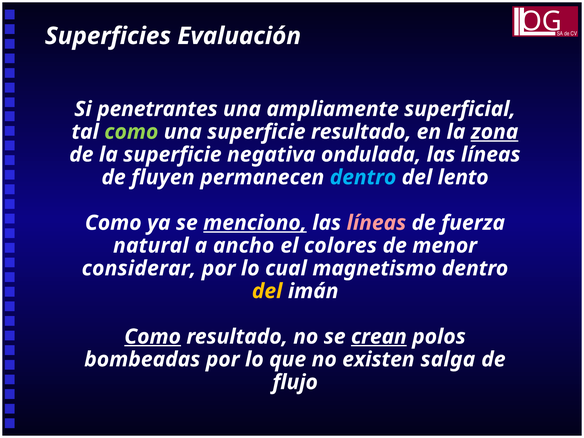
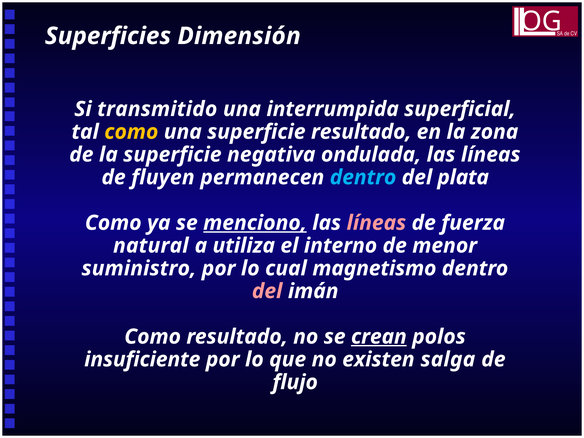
Evaluación: Evaluación -> Dimensión (239, 36)
penetrantes: penetrantes -> transmitido (157, 109)
ampliamente: ampliamente -> interrumpida (333, 109)
como colour: light green -> yellow (131, 132)
zona underline: present -> none (495, 132)
lento: lento -> plata (463, 177)
ancho: ancho -> utiliza (244, 246)
colores: colores -> interno (341, 246)
considerar: considerar -> suministro (139, 268)
del colour: yellow -> pink (267, 291)
Como underline: present -> none (153, 337)
bombeadas: bombeadas -> insuficiente (142, 359)
